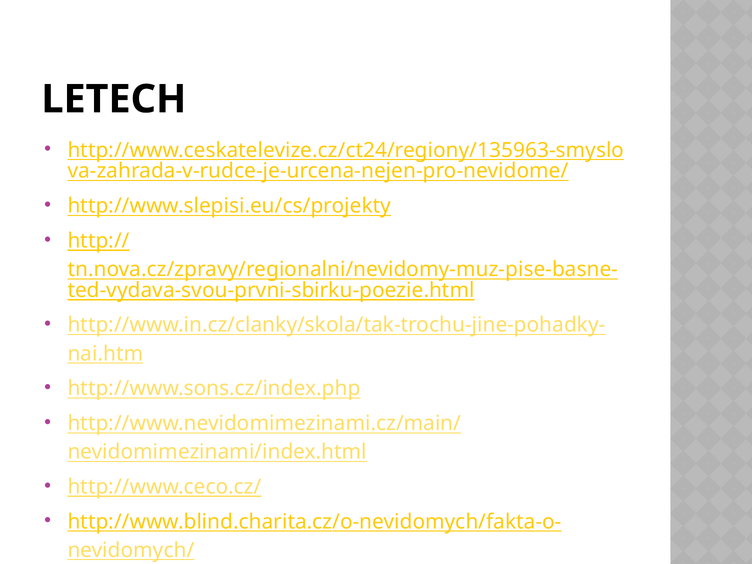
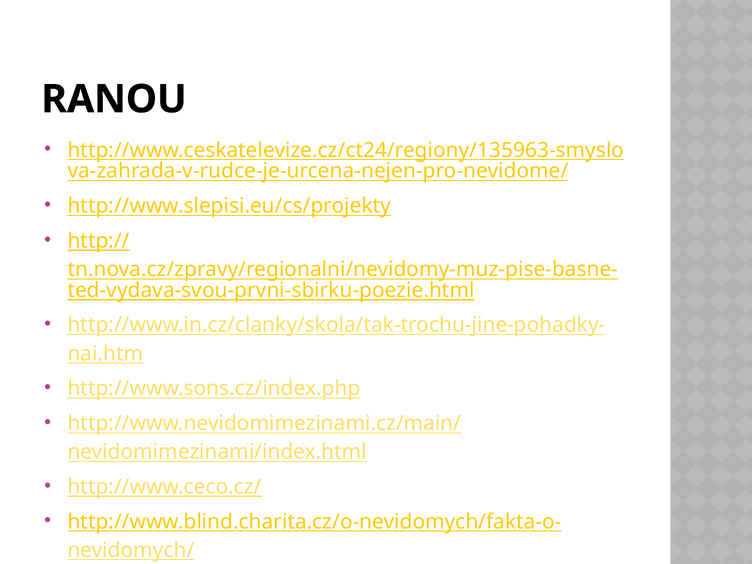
LETECH: LETECH -> RANOU (114, 99)
